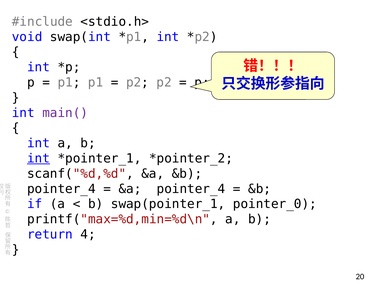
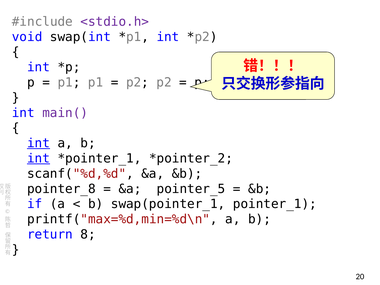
<stdio.h> colour: black -> purple (115, 22)
int underline: none -> present (39, 143)
pointer_4: pointer_4 -> pointer_8 (61, 189)
&a pointer_4: pointer_4 -> pointer_5 (191, 189)
pointer_0: pointer_0 -> pointer_1 (275, 204)
4: 4 -> 8 (88, 234)
